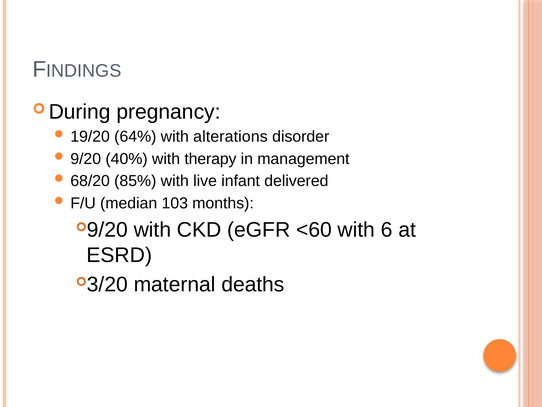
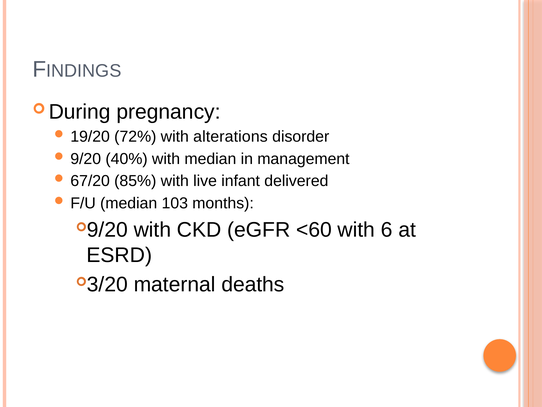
64%: 64% -> 72% (135, 137)
with therapy: therapy -> median (210, 159)
68/20: 68/20 -> 67/20 (90, 181)
